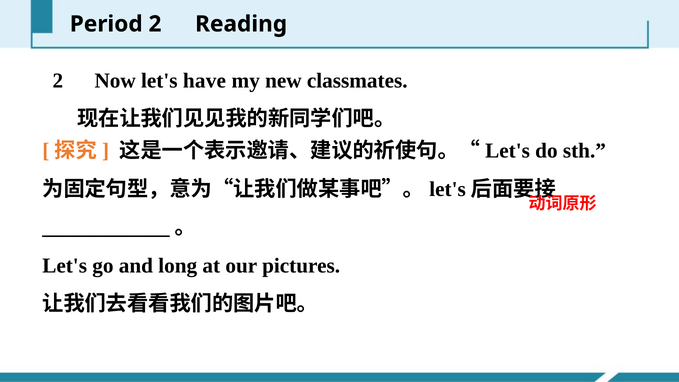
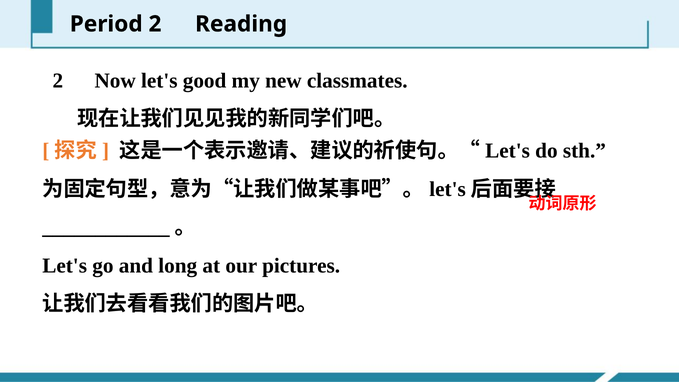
have: have -> good (205, 80)
